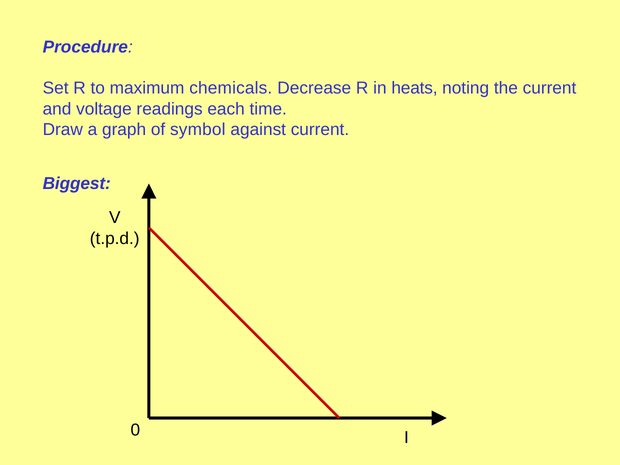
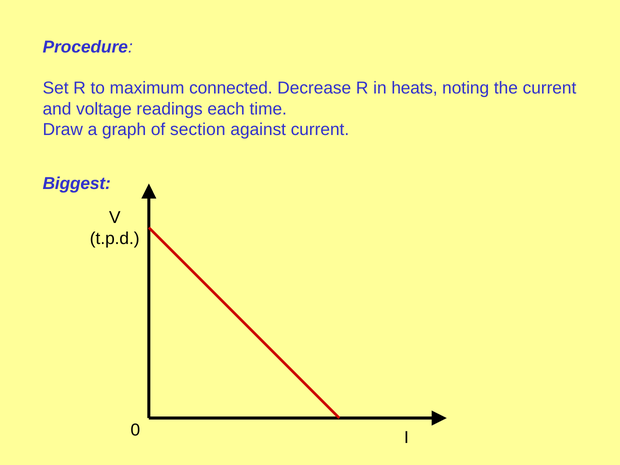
chemicals: chemicals -> connected (231, 88)
symbol: symbol -> section (198, 130)
